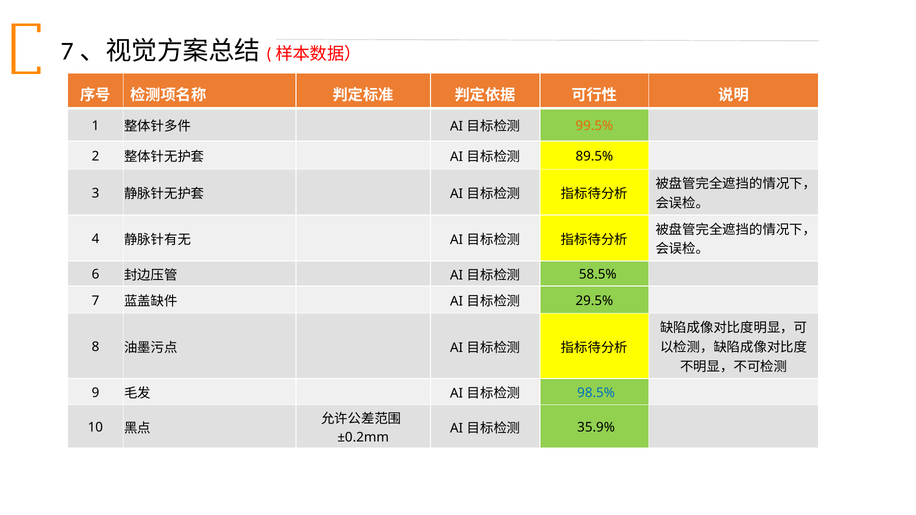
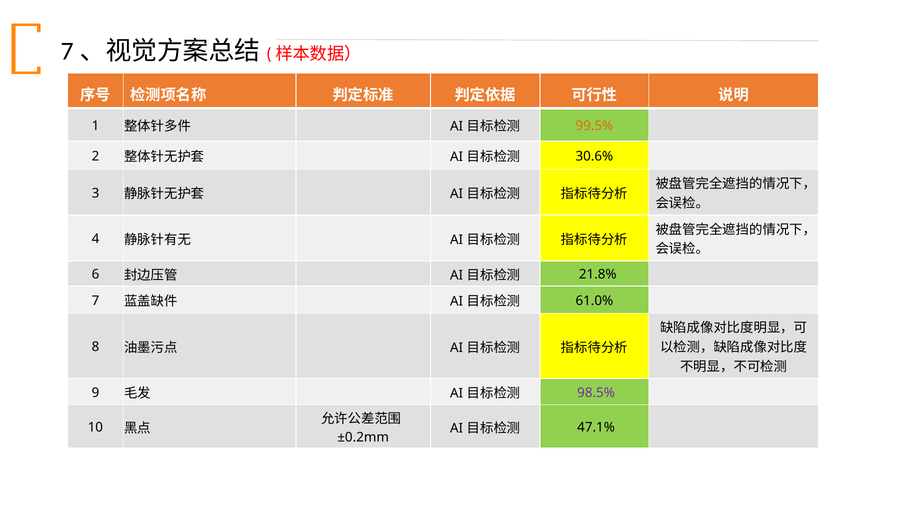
89.5%: 89.5% -> 30.6% (594, 156)
58.5%: 58.5% -> 21.8% (598, 275)
29.5%: 29.5% -> 61.0% (594, 301)
98.5% colour: blue -> purple (596, 393)
35.9%: 35.9% -> 47.1% (596, 428)
